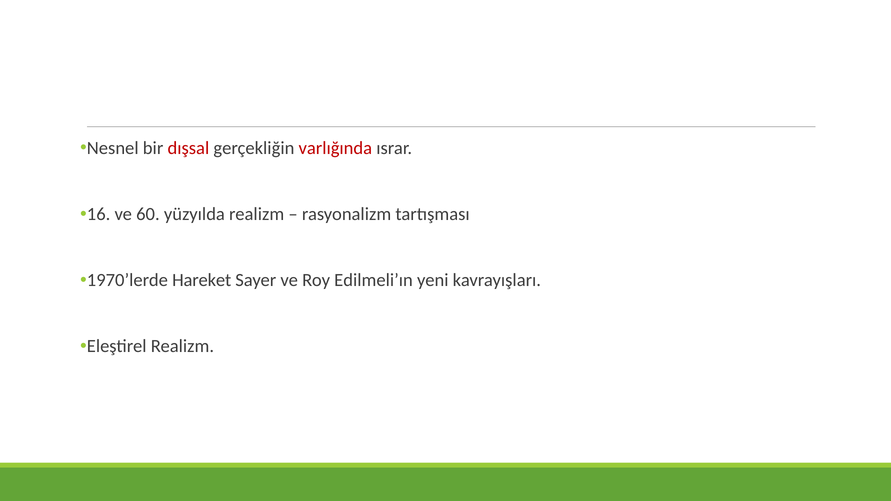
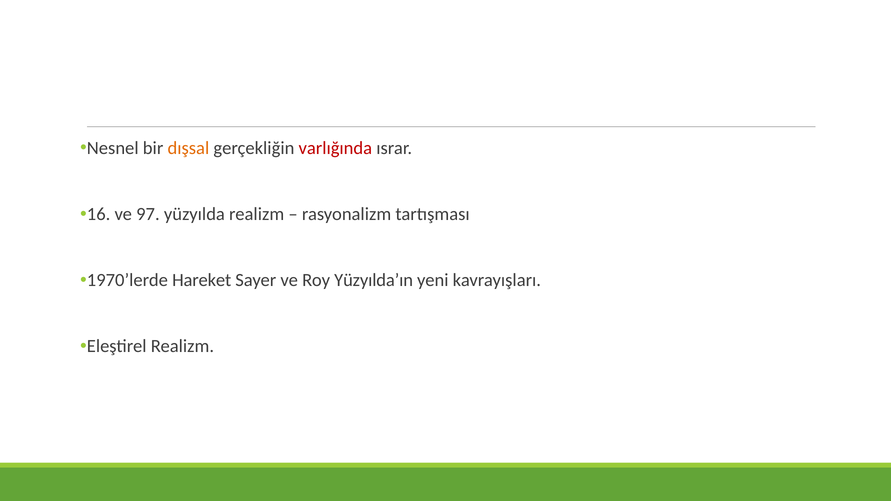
dışsal colour: red -> orange (188, 148)
60: 60 -> 97 (148, 214)
Edilmeli’ın: Edilmeli’ın -> Yüzyılda’ın (374, 280)
